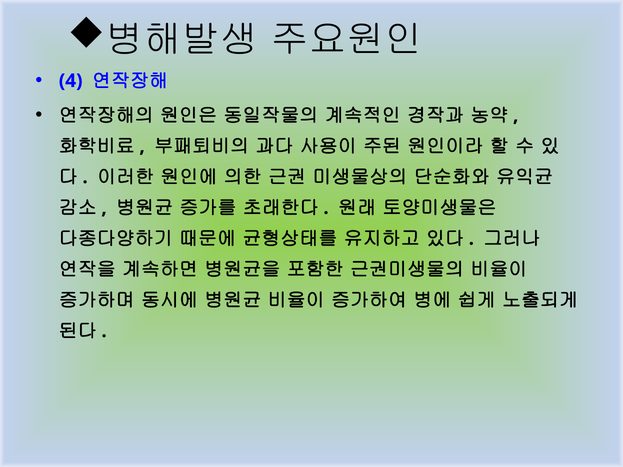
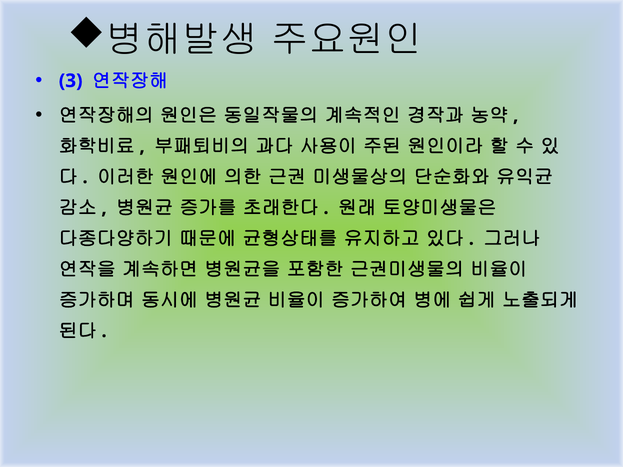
4: 4 -> 3 (71, 81)
